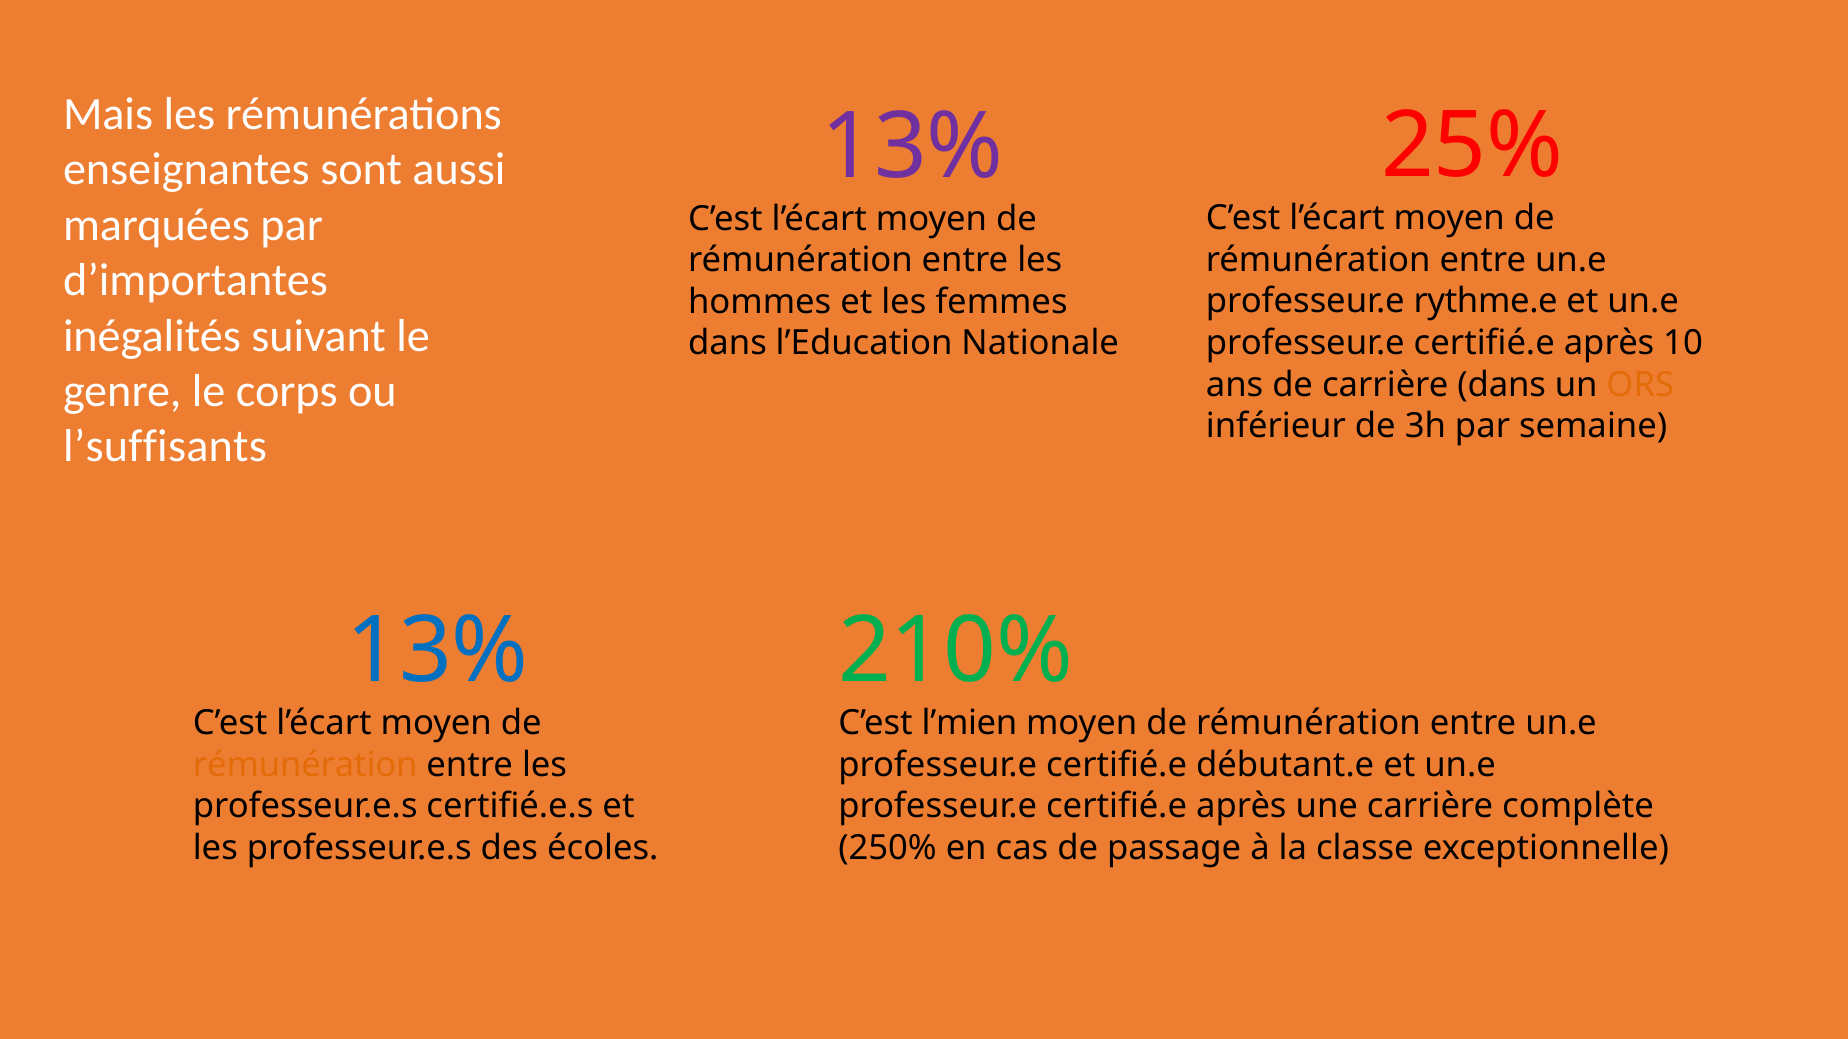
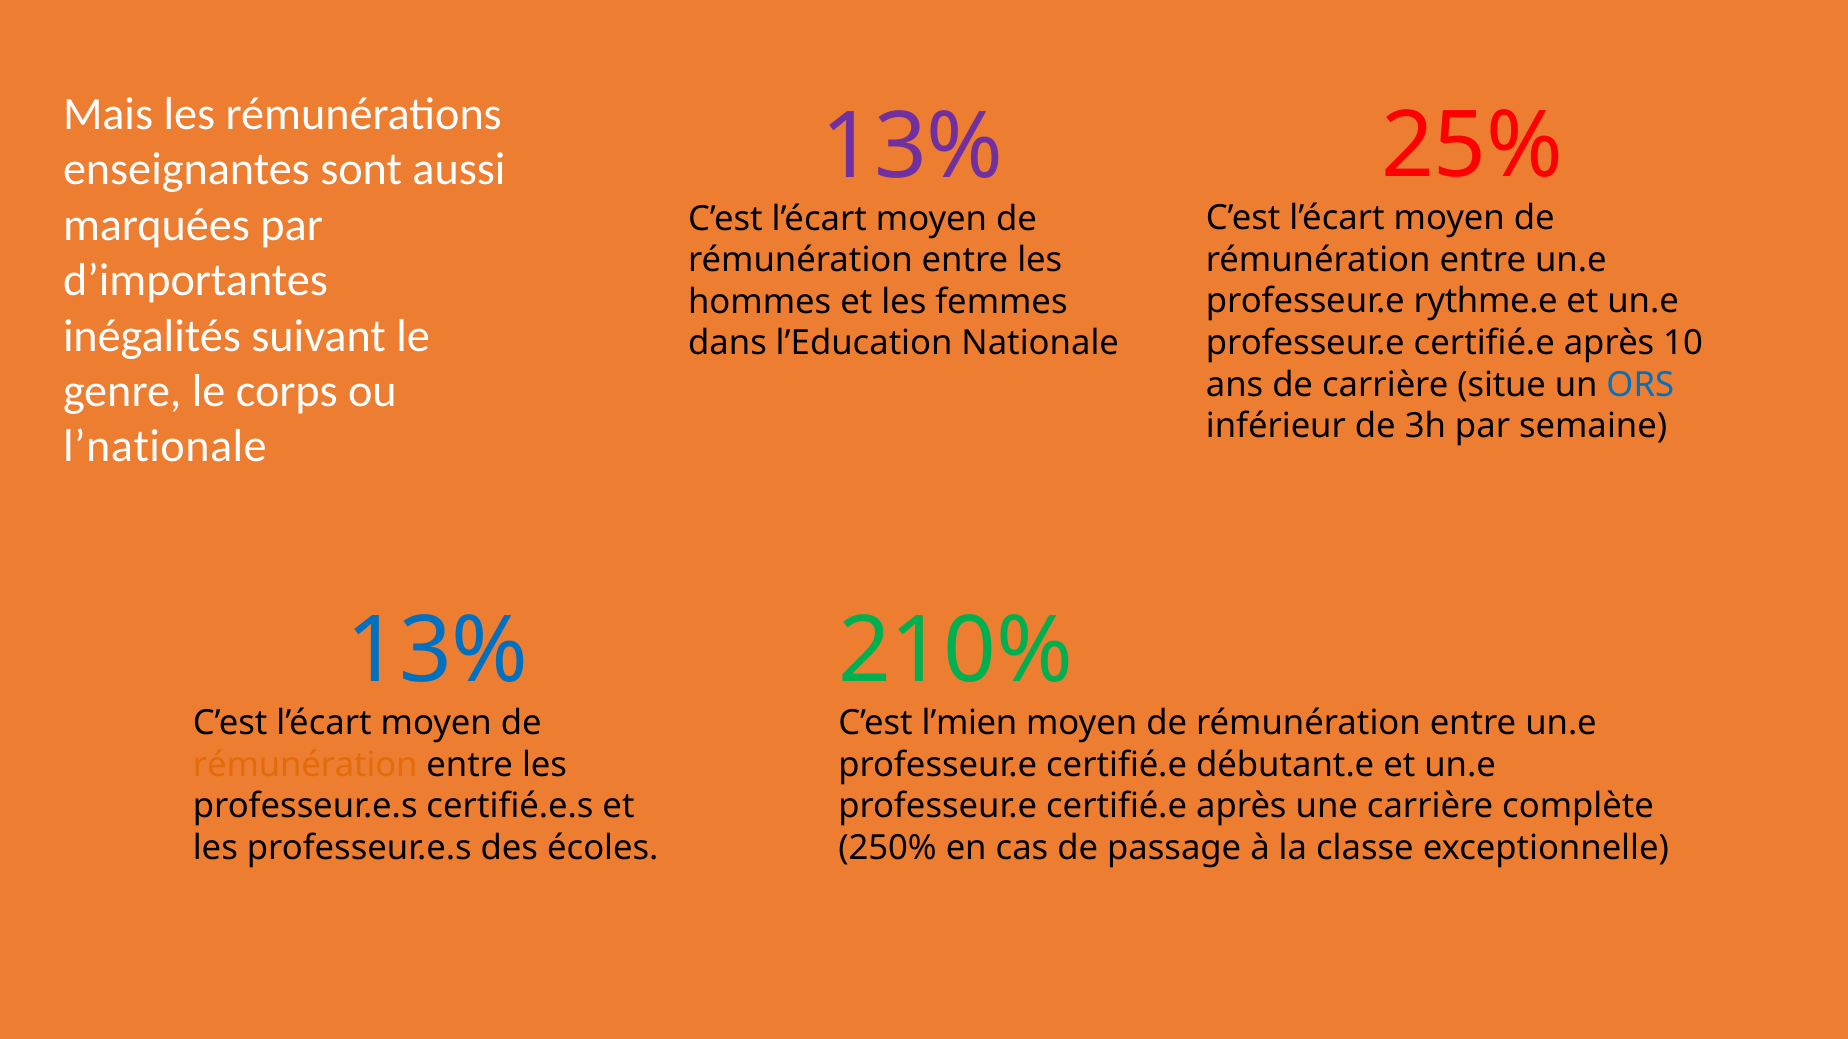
carrière dans: dans -> situe (1502, 385)
ORS colour: orange -> blue (1640, 385)
l’suffisants: l’suffisants -> l’nationale (165, 447)
